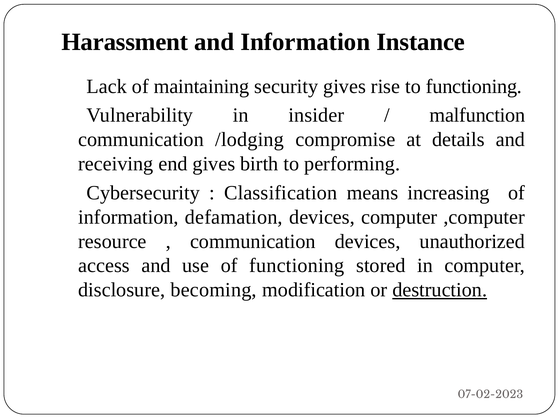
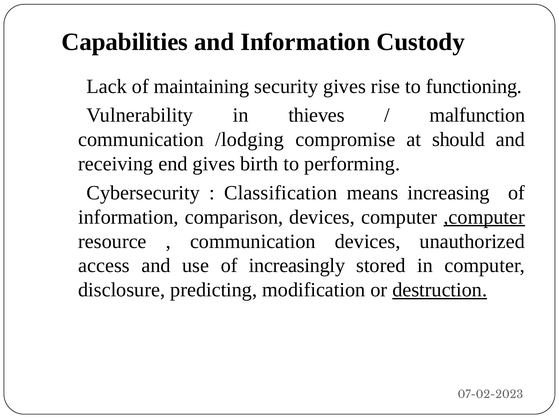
Harassment: Harassment -> Capabilities (125, 42)
Instance: Instance -> Custody (421, 42)
insider: insider -> thieves (316, 115)
details: details -> should (458, 139)
defamation: defamation -> comparison (234, 217)
,computer underline: none -> present (484, 217)
of functioning: functioning -> increasingly (297, 265)
becoming: becoming -> predicting (214, 289)
